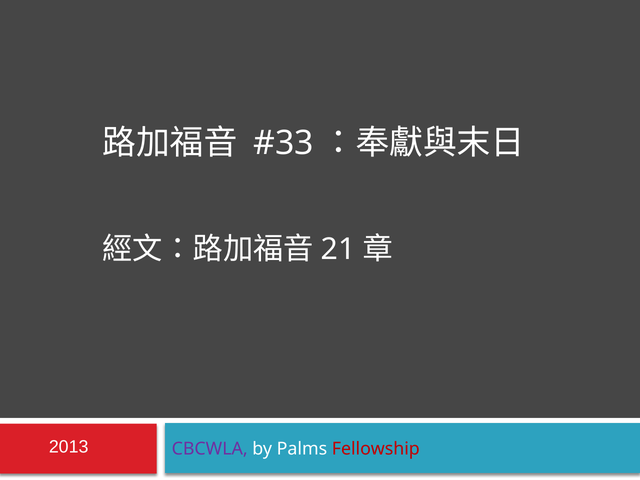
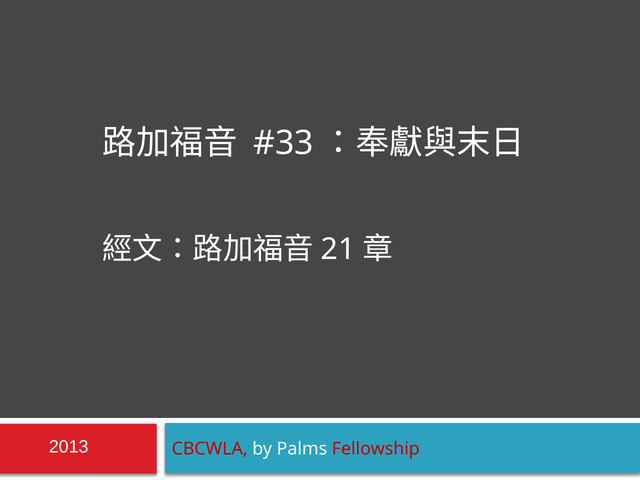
CBCWLA colour: purple -> red (210, 449)
